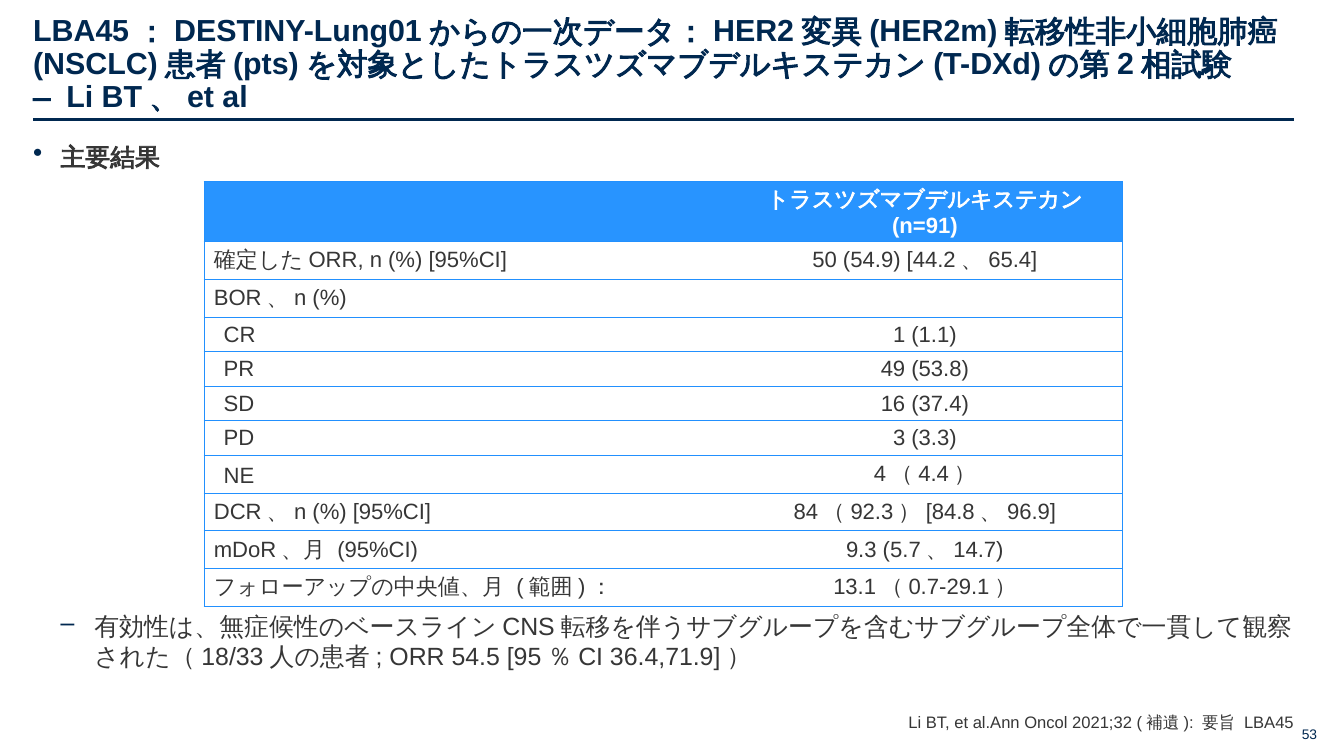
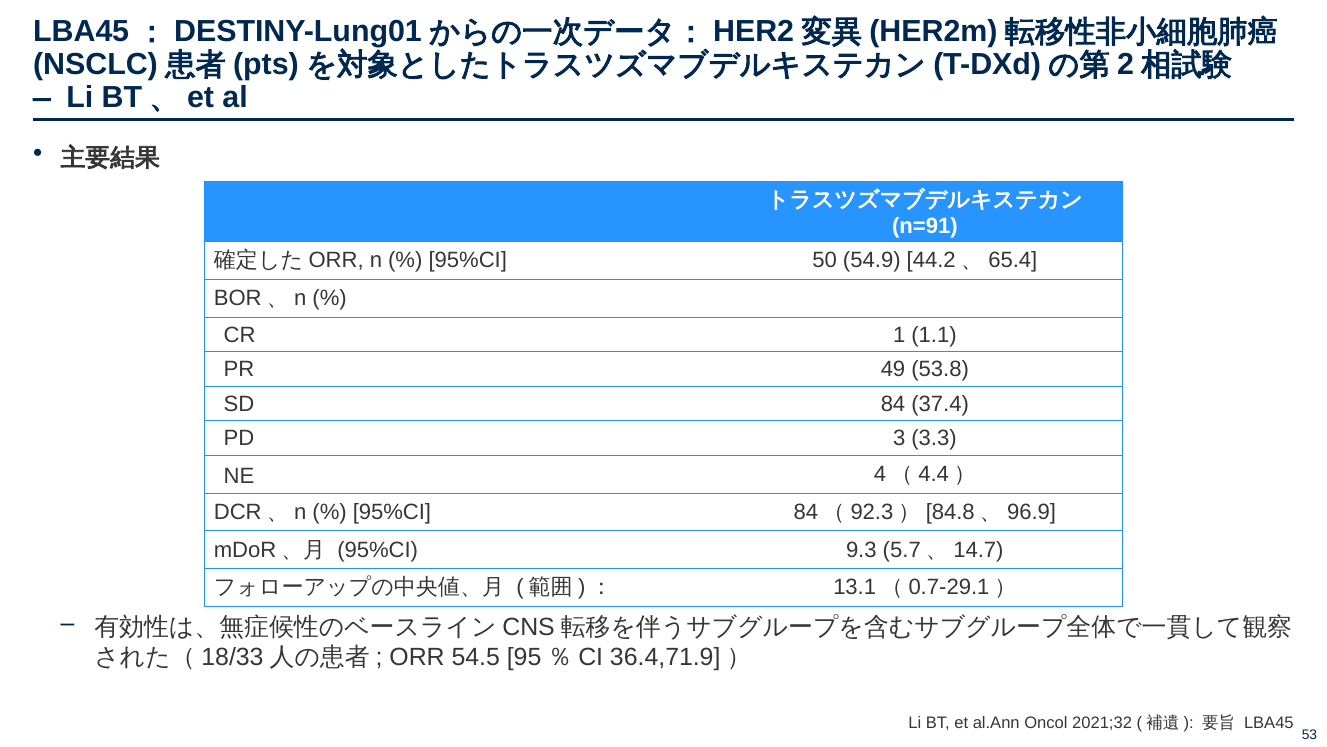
16: 16 -> 84 (893, 404)
